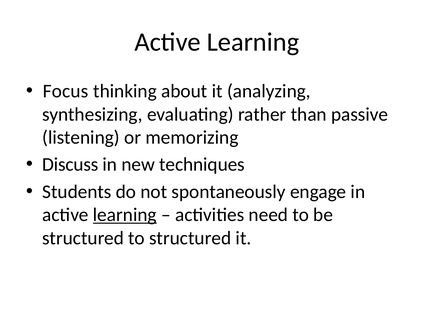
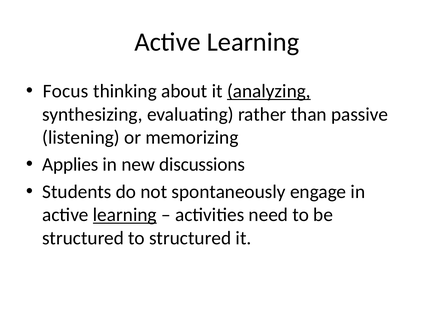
analyzing underline: none -> present (269, 91)
Discuss: Discuss -> Applies (70, 164)
techniques: techniques -> discussions (202, 164)
